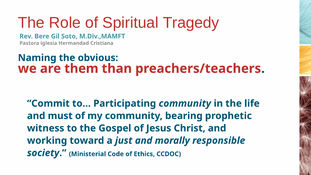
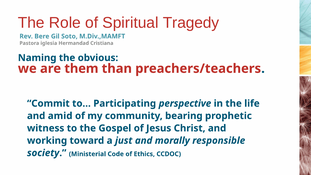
Participating community: community -> perspective (185, 103)
must: must -> amid (60, 116)
